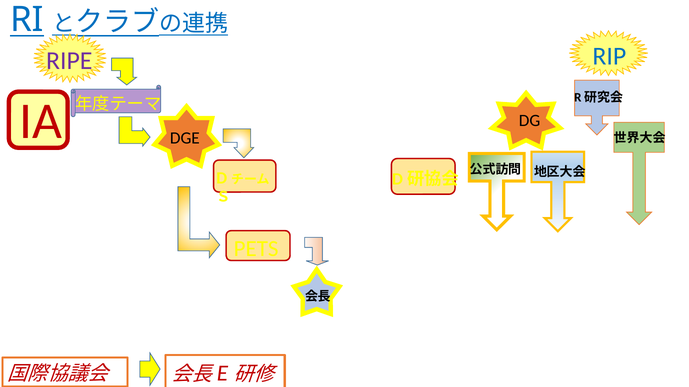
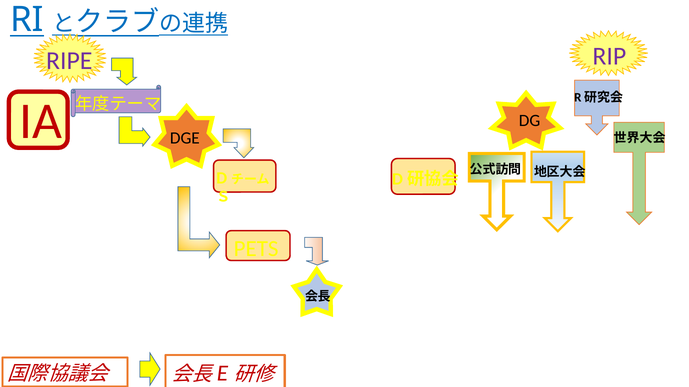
RIP colour: blue -> purple (609, 56)
